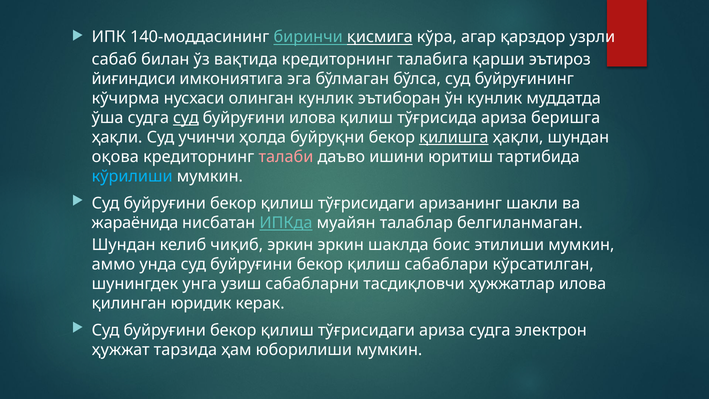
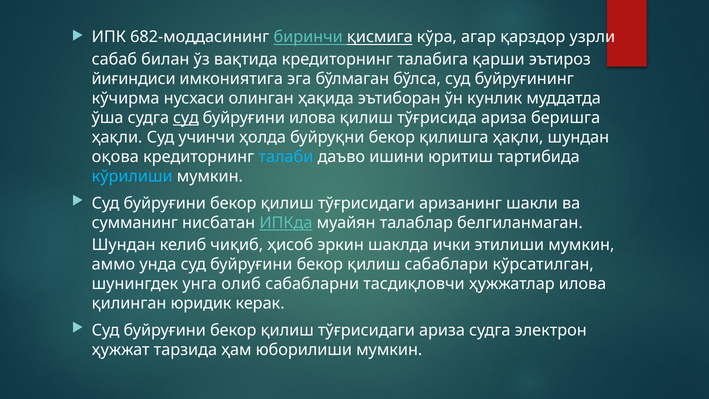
140-моддасининг: 140-моддасининг -> 682-моддасининг (200, 37)
олинган кунлик: кунлик -> ҳақида (326, 98)
қилишга underline: present -> none (454, 137)
талаби colour: pink -> light blue (286, 157)
жараёнида: жараёнида -> сумманинг (135, 223)
чиқиб эркин: эркин -> ҳисоб (290, 245)
боис: боис -> ички (452, 245)
узиш: узиш -> олиб (241, 284)
